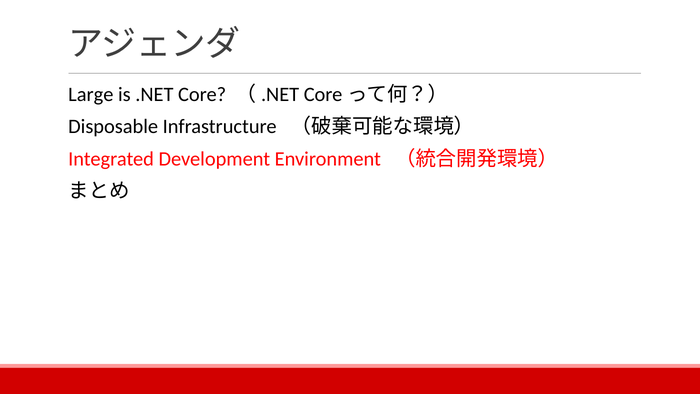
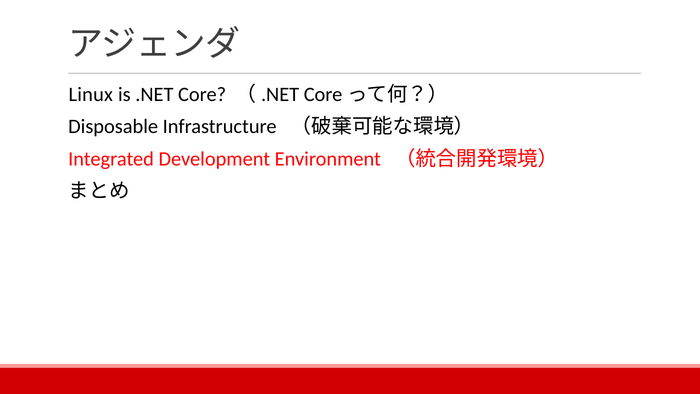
Large: Large -> Linux (91, 94)
